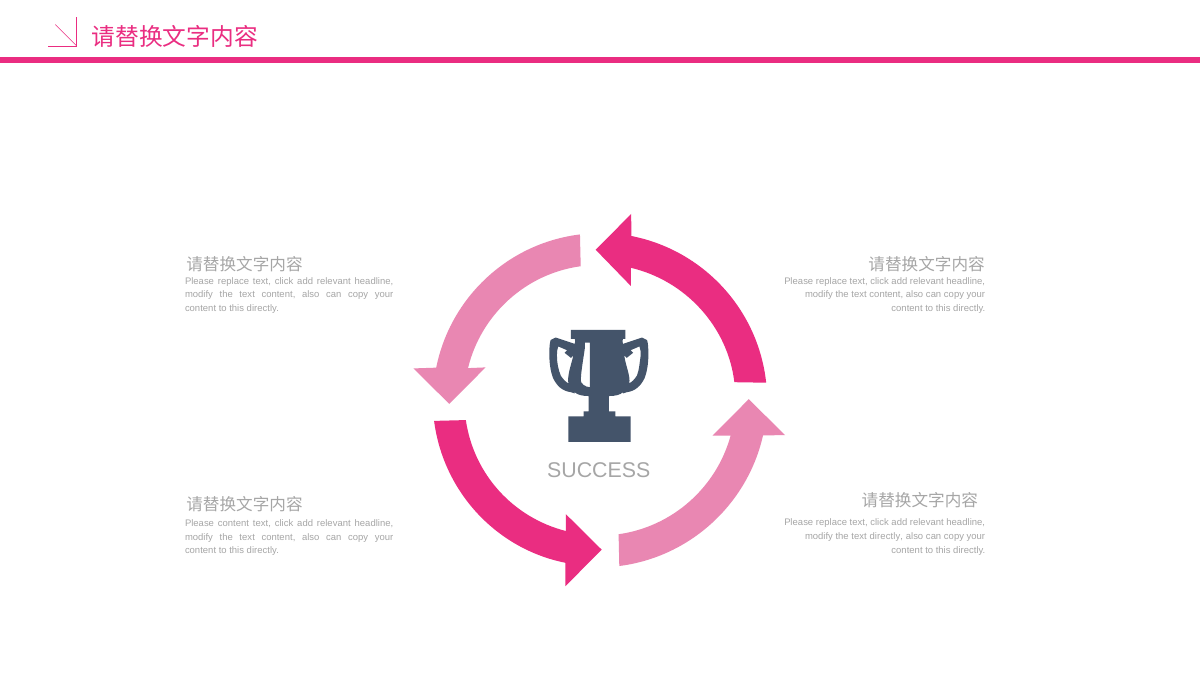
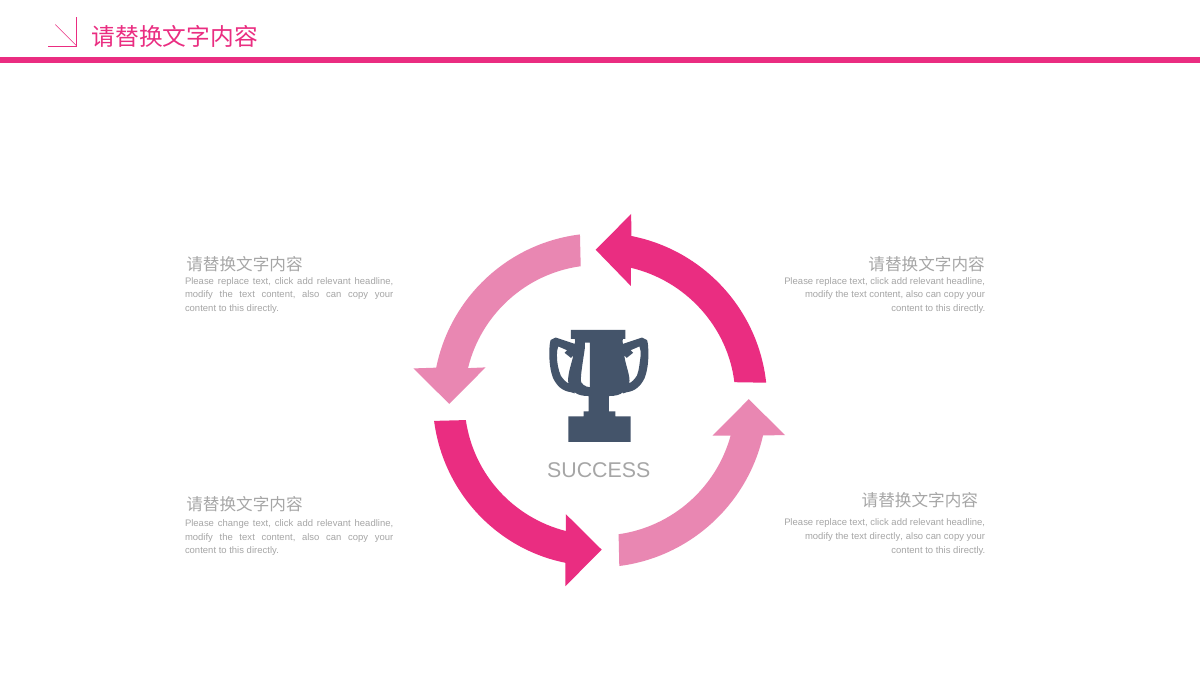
Please content: content -> change (234, 523)
